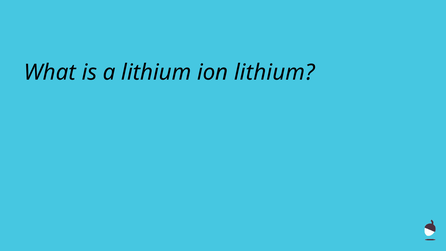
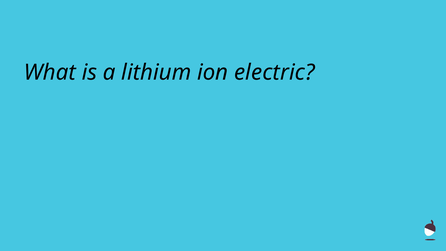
ion lithium: lithium -> electric (274, 73)
